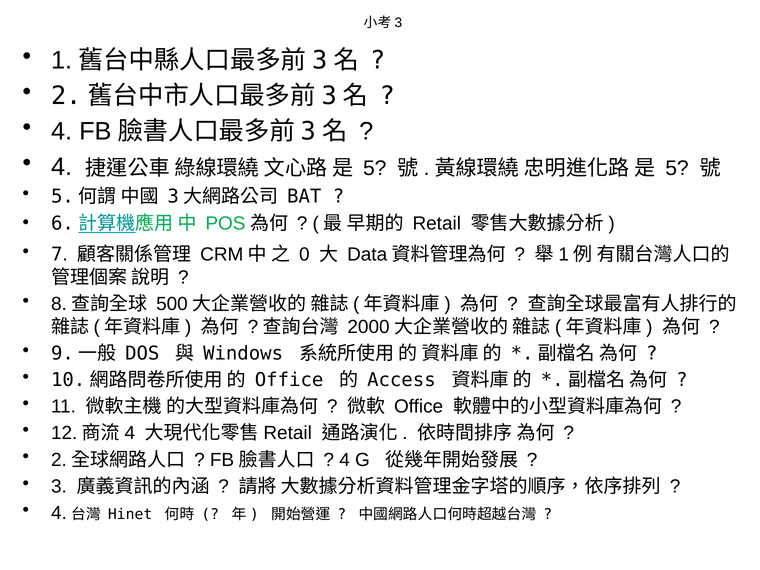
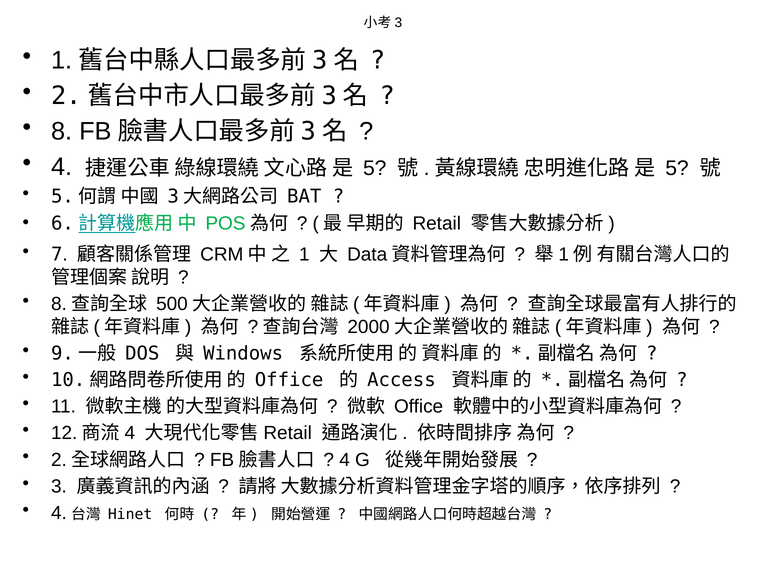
4: 4 -> 8 (62, 131)
0: 0 -> 1 (304, 255)
